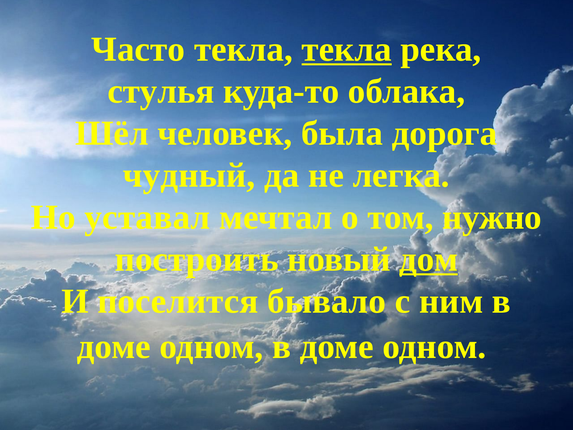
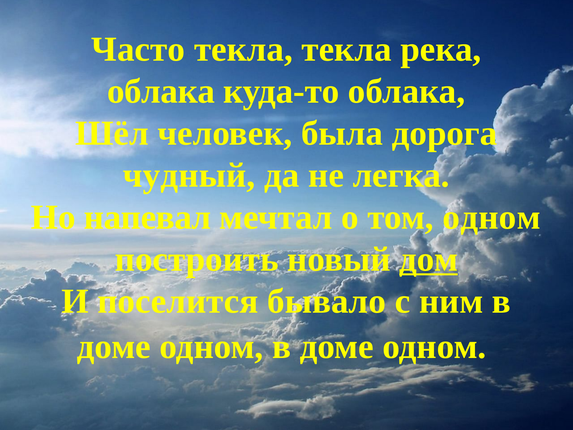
текла underline: present -> none (347, 49)
стулья: стулья -> облака (161, 91)
уставал: уставал -> напевал (148, 217)
том нужно: нужно -> одном (492, 217)
